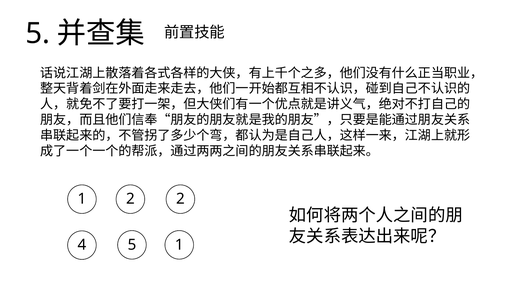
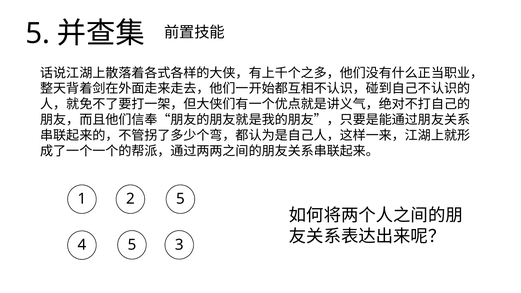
2 2: 2 -> 5 (180, 199)
5 1: 1 -> 3 (179, 245)
